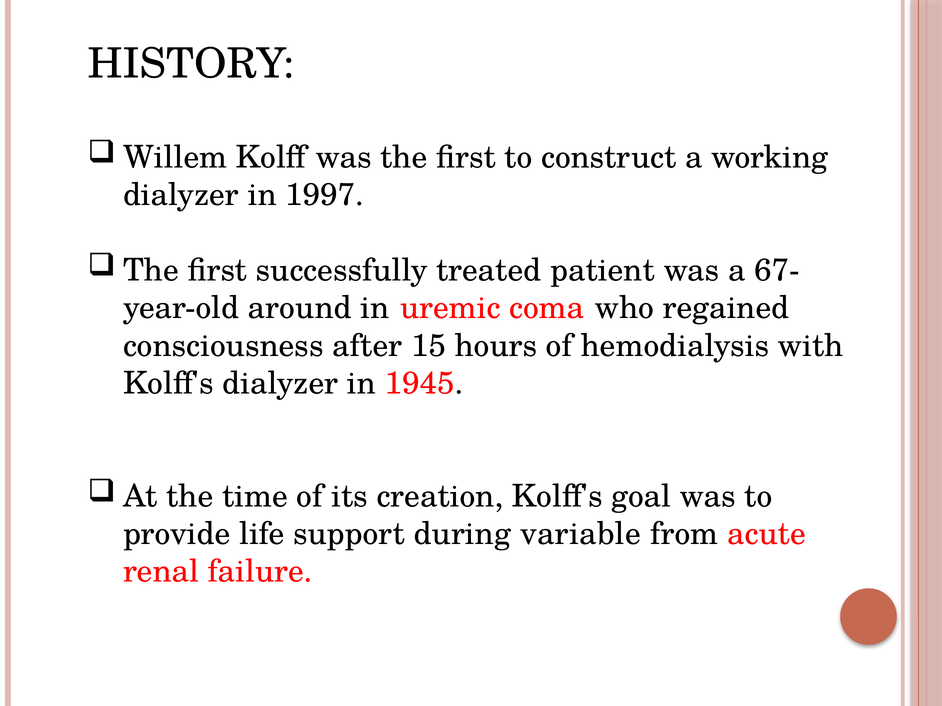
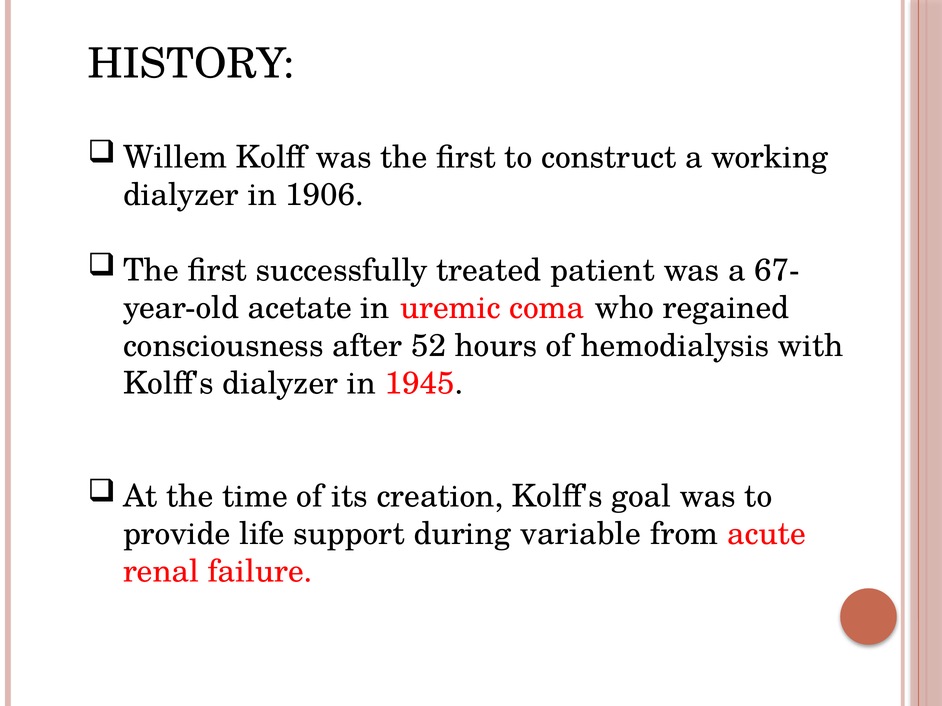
1997: 1997 -> 1906 (325, 195)
around: around -> acetate (300, 308)
15: 15 -> 52 (429, 346)
